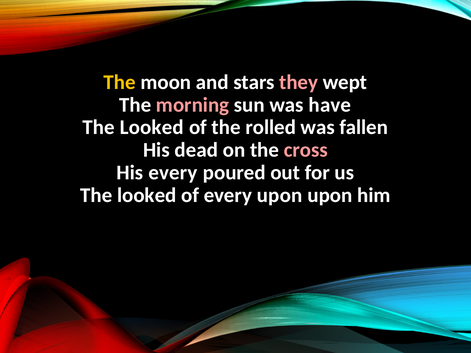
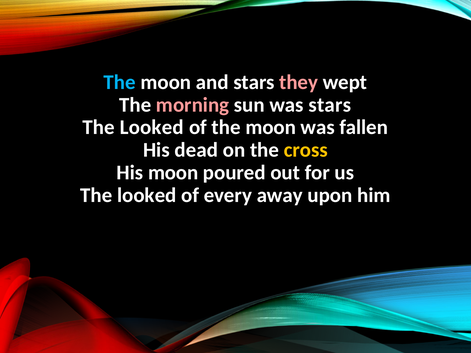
The colour: yellow -> light blue (120, 82)
was have: have -> stars (330, 105)
of the rolled: rolled -> moon (271, 127)
cross colour: pink -> yellow (306, 150)
His every: every -> moon (173, 173)
every upon: upon -> away (280, 195)
